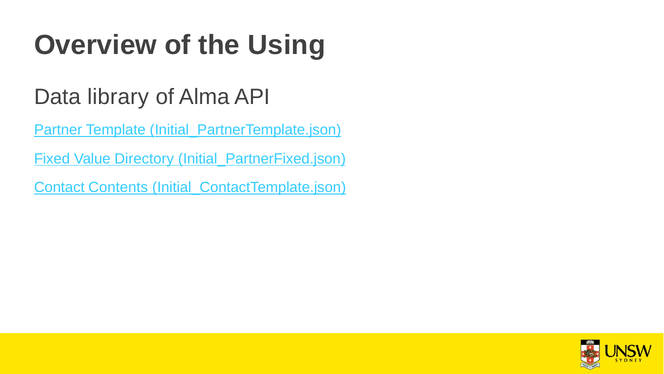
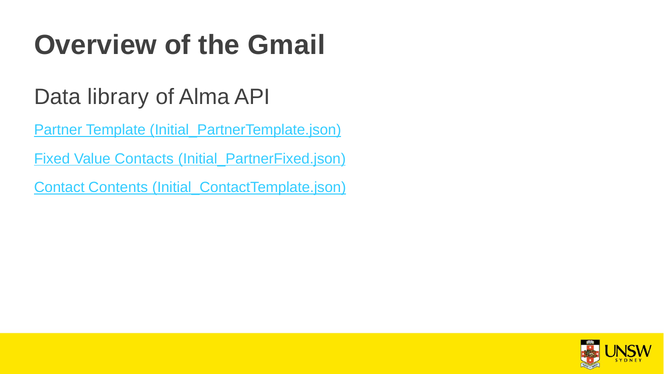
Using: Using -> Gmail (287, 45)
Directory: Directory -> Contacts (144, 158)
